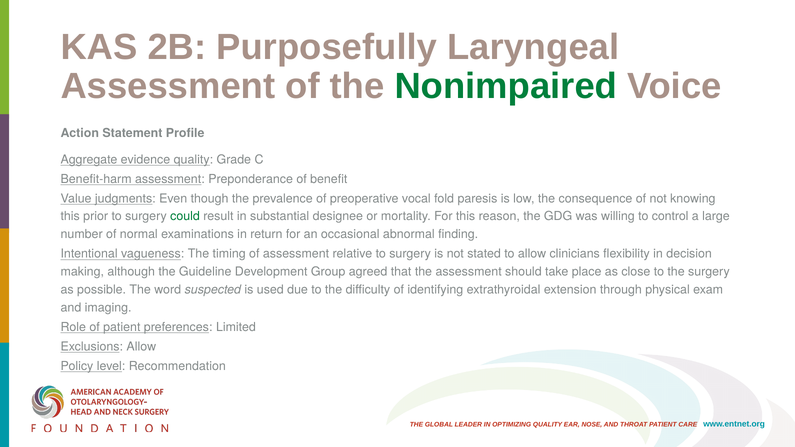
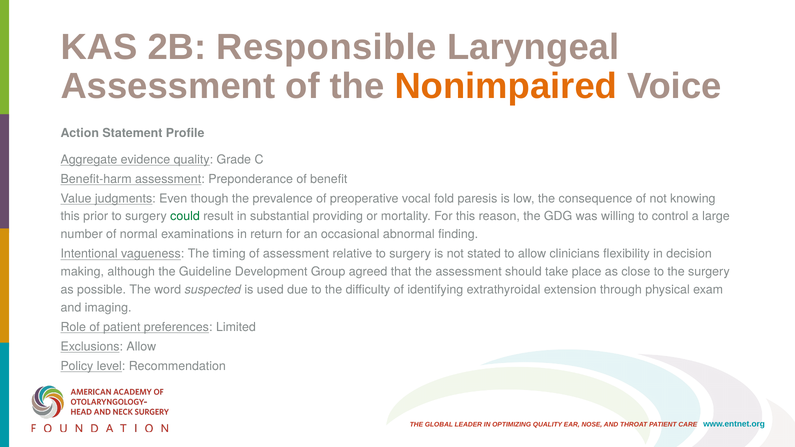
Purposefully: Purposefully -> Responsible (327, 47)
Nonimpaired colour: green -> orange (506, 86)
designee: designee -> providing (338, 216)
